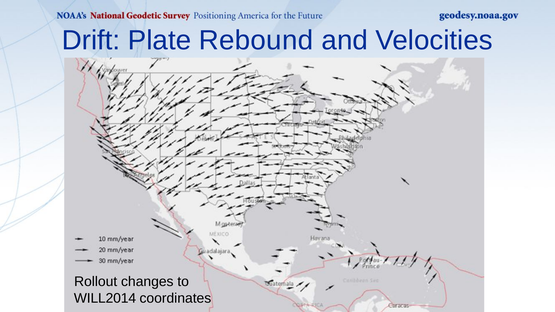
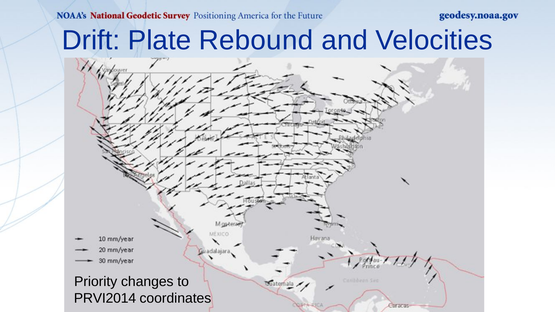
Rollout: Rollout -> Priority (96, 282)
WILL2014: WILL2014 -> PRVI2014 (105, 298)
